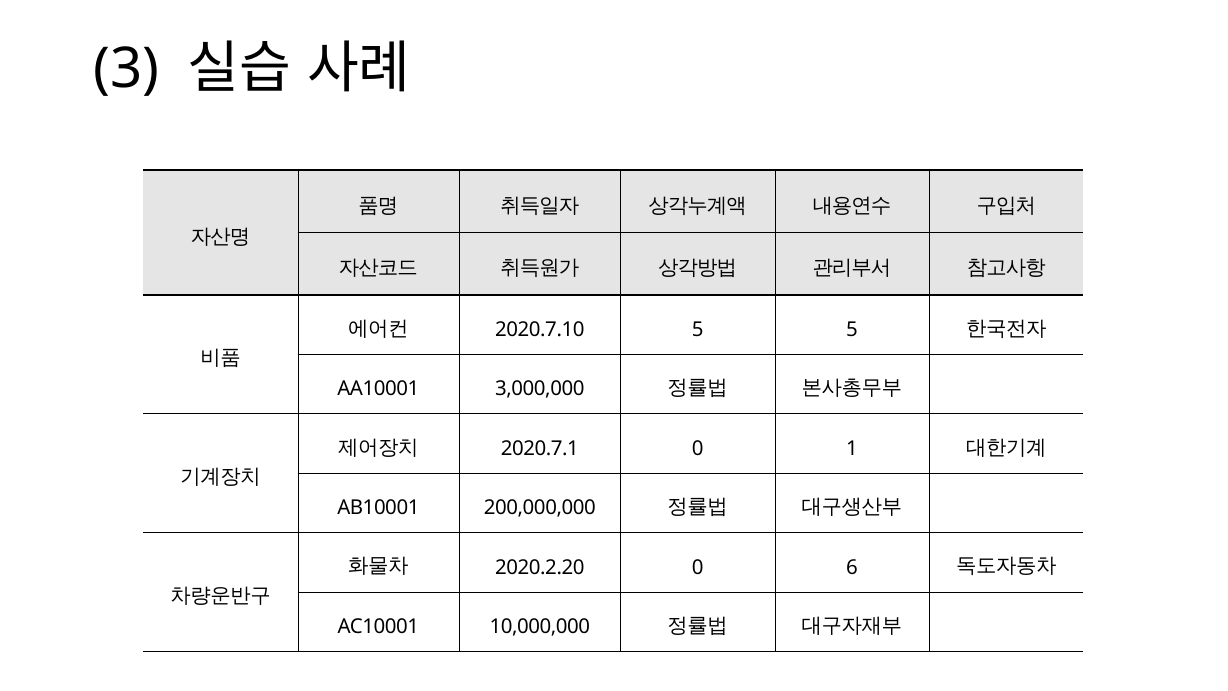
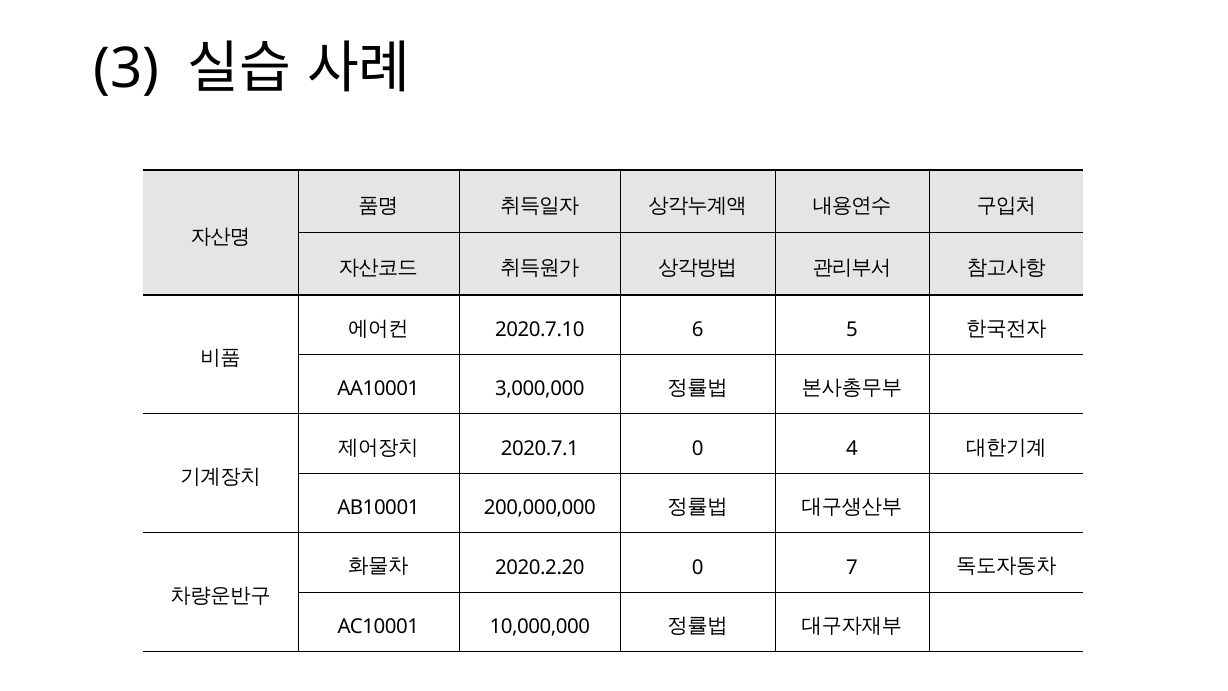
2020.7.10 5: 5 -> 6 (698, 330)
1: 1 -> 4 (852, 449)
6: 6 -> 7 (852, 567)
